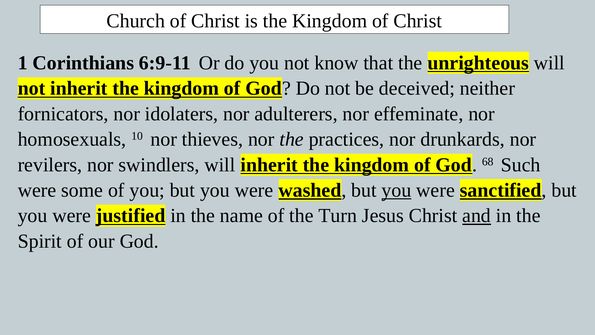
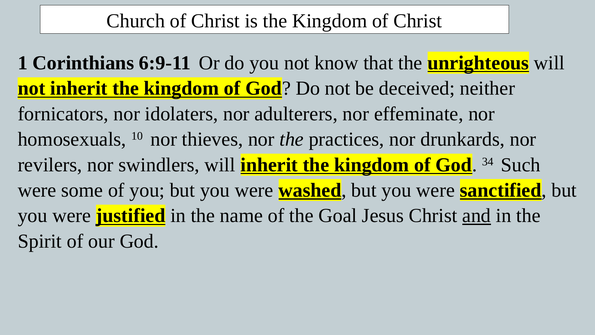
68: 68 -> 34 (488, 161)
you underline: present -> none (396, 190)
Turn: Turn -> Goal (338, 216)
